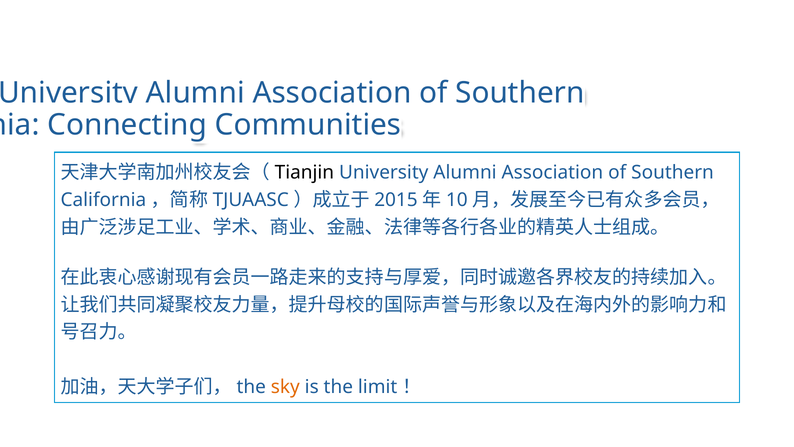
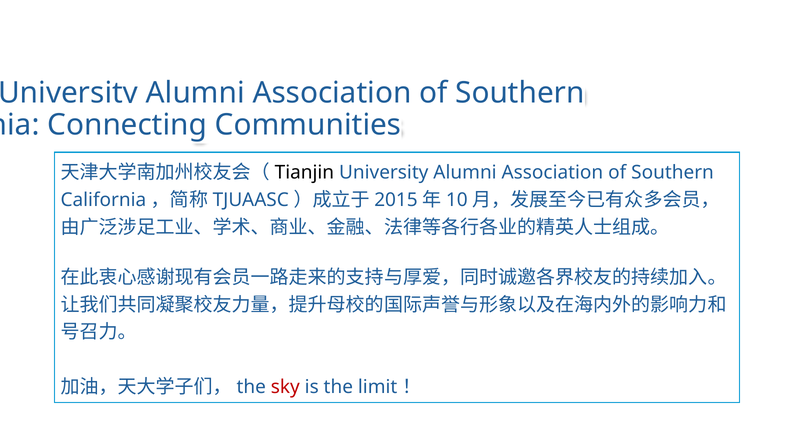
sky colour: orange -> red (285, 387)
